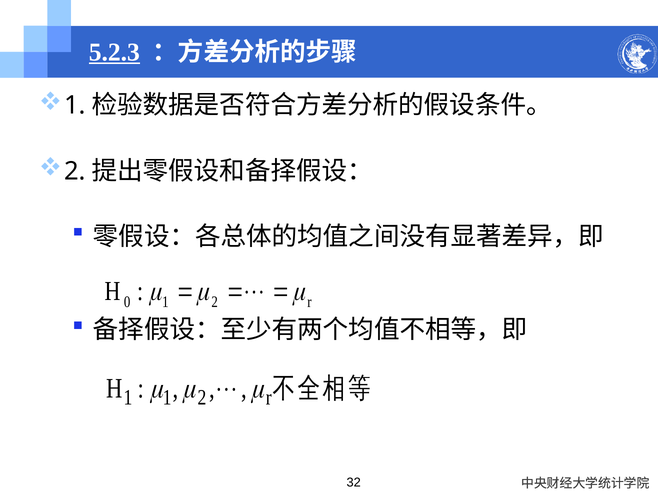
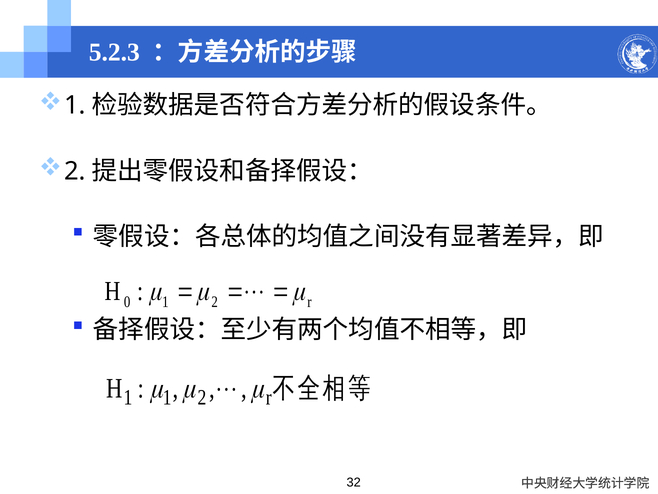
5.2.3 underline: present -> none (114, 52)
